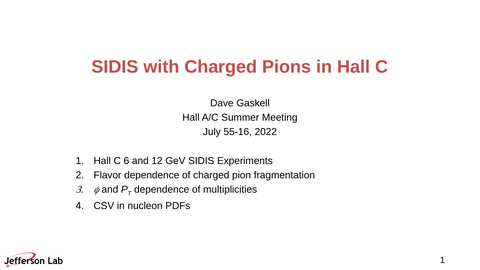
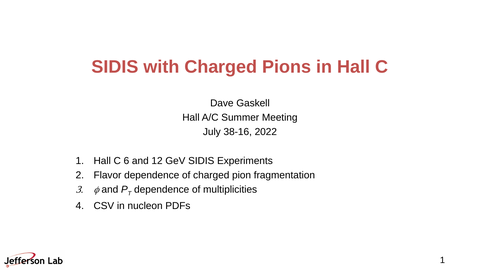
55-16: 55-16 -> 38-16 (238, 132)
